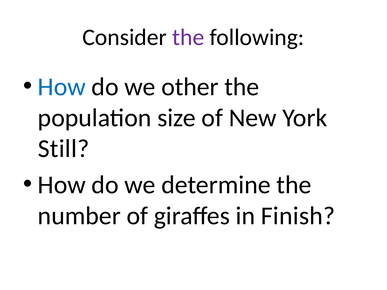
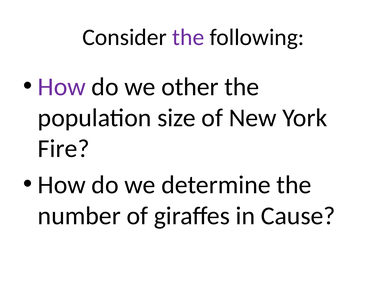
How colour: blue -> purple (62, 87)
Still: Still -> Fire (64, 149)
Finish: Finish -> Cause (298, 216)
